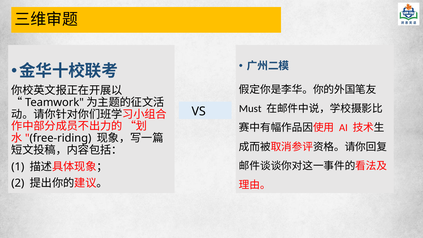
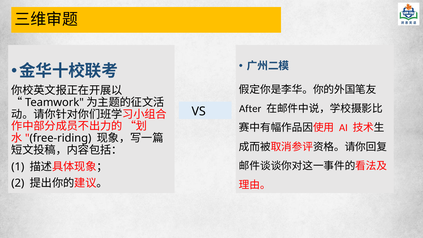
Must: Must -> After (250, 109)
